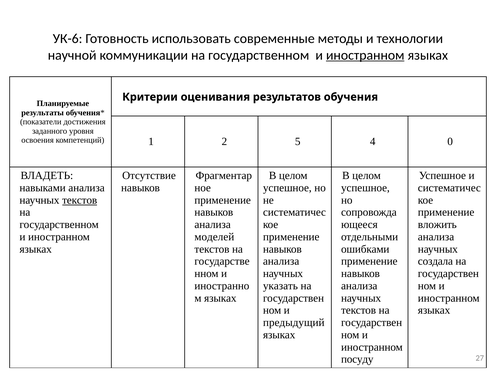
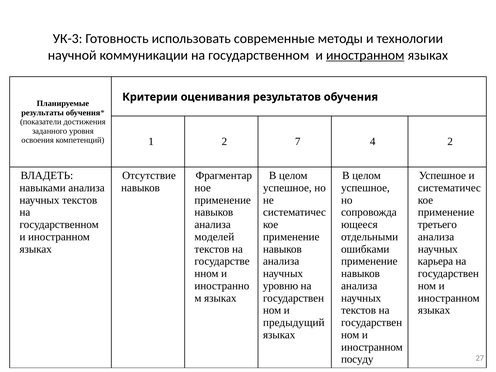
УК-6: УК-6 -> УК-3 (68, 39)
5: 5 -> 7 (298, 142)
4 0: 0 -> 2 (450, 142)
текстов underline: present -> none (80, 200)
вложить: вложить -> третьего (437, 225)
создала: создала -> карьера (435, 261)
указать: указать -> уровню (281, 286)
